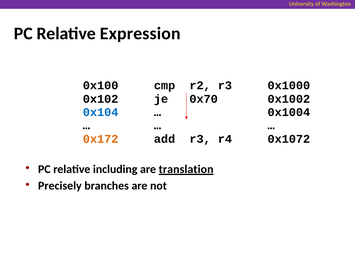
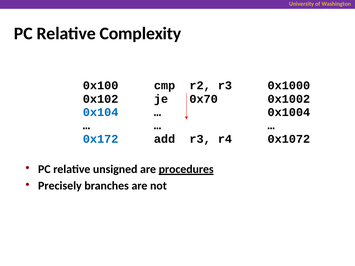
Expression: Expression -> Complexity (140, 34)
0x172 colour: orange -> blue (101, 139)
including: including -> unsigned (115, 169)
translation: translation -> procedures (186, 169)
